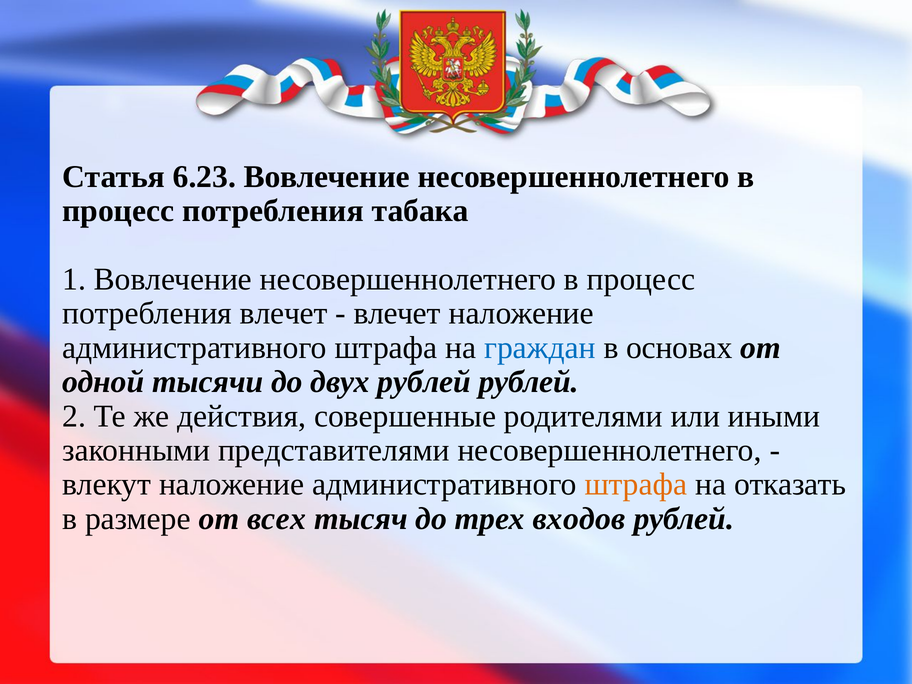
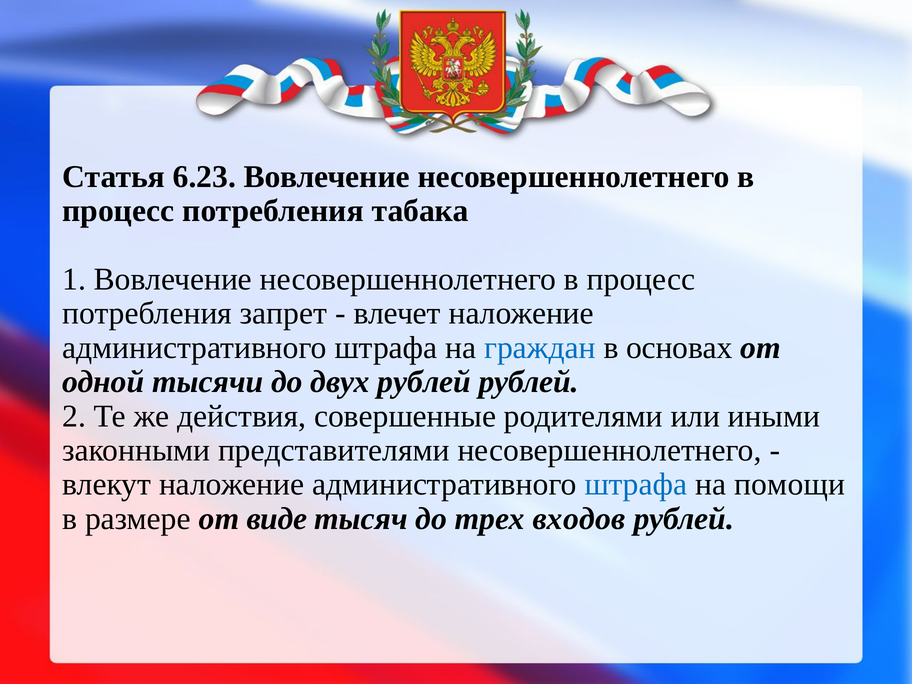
потребления влечет: влечет -> запрет (284, 314)
штрафа colour: orange -> blue (636, 484)
отказать: отказать -> помощи (790, 484)
всех: всех -> виде (277, 519)
